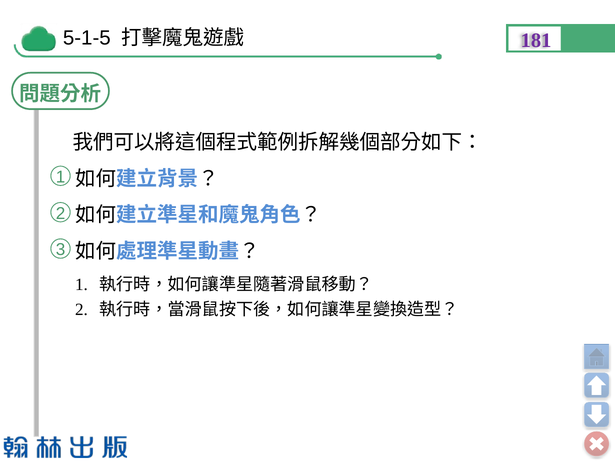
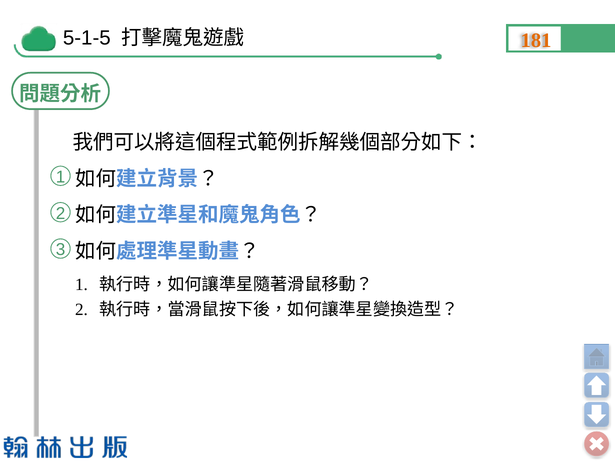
181 colour: purple -> orange (536, 40)
